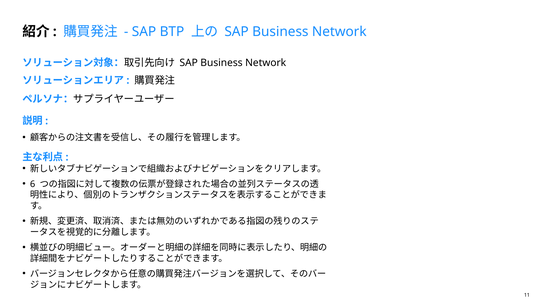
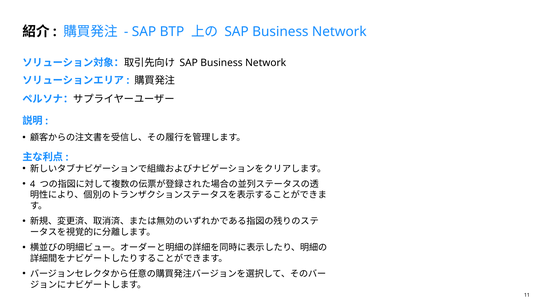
6: 6 -> 4 (33, 184)
